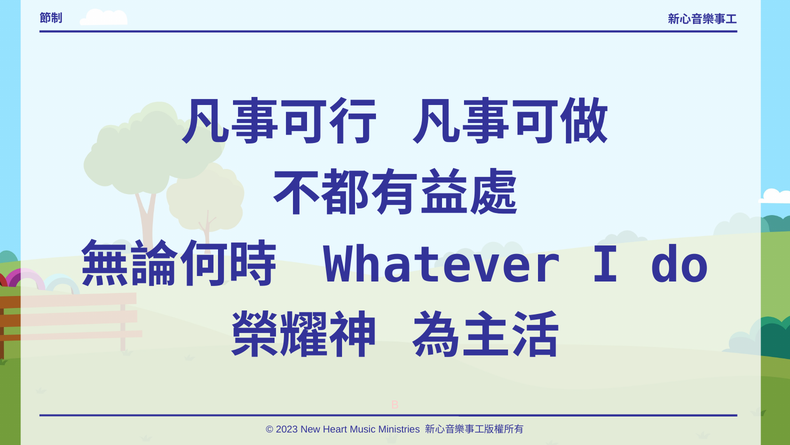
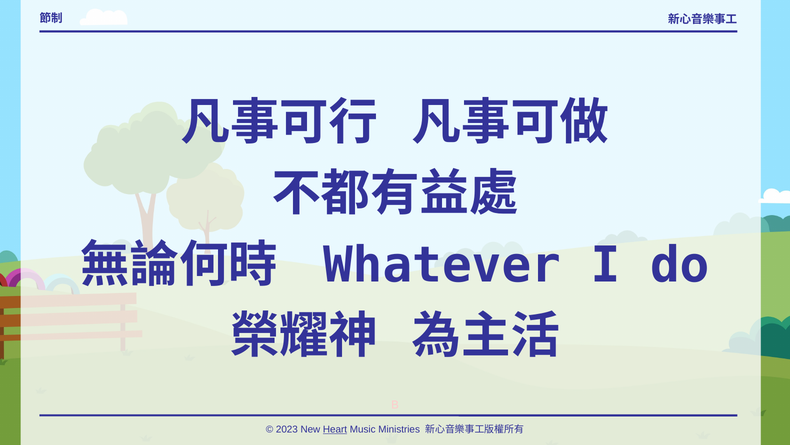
Heart underline: none -> present (335, 429)
